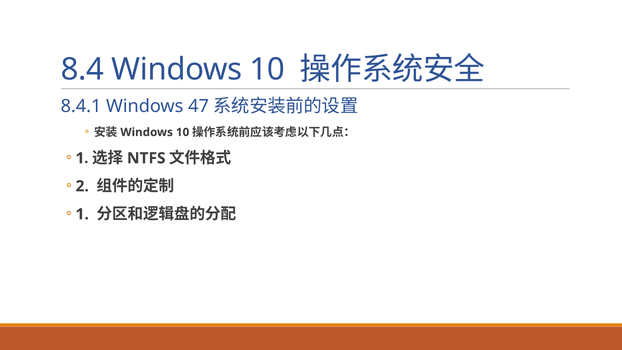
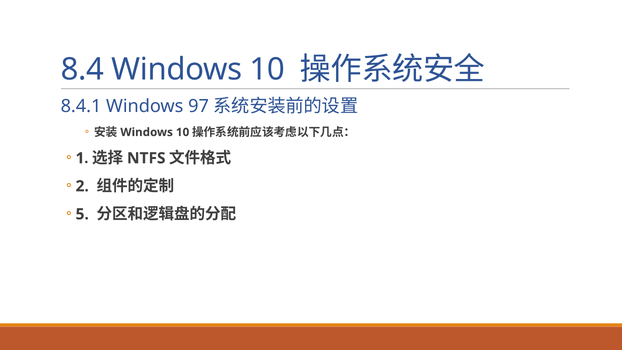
47: 47 -> 97 (199, 106)
1: 1 -> 5 (82, 214)
